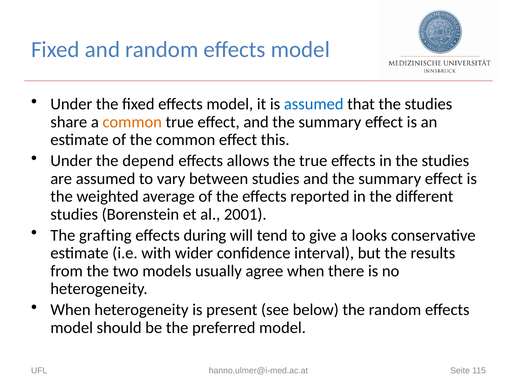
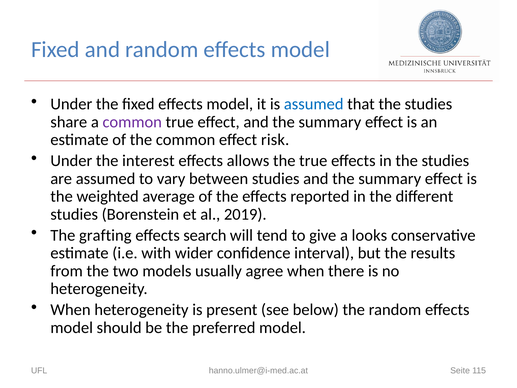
common colour: orange -> purple (132, 122)
this: this -> risk (275, 140)
depend: depend -> interest (148, 161)
2001: 2001 -> 2019 (245, 214)
during: during -> search (205, 235)
